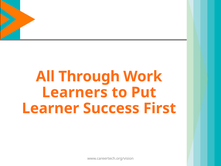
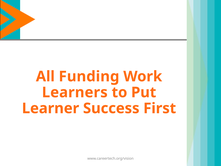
Through: Through -> Funding (89, 76)
